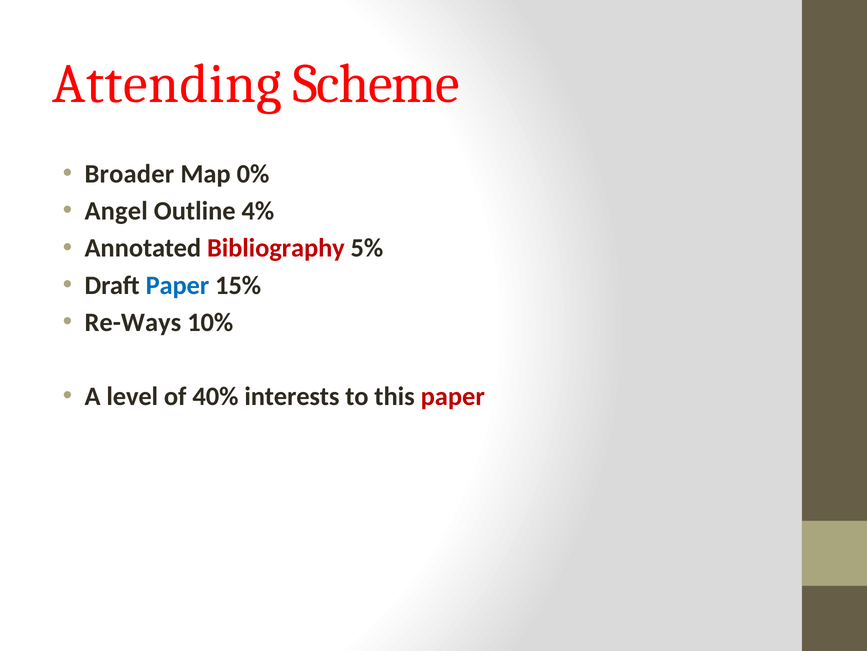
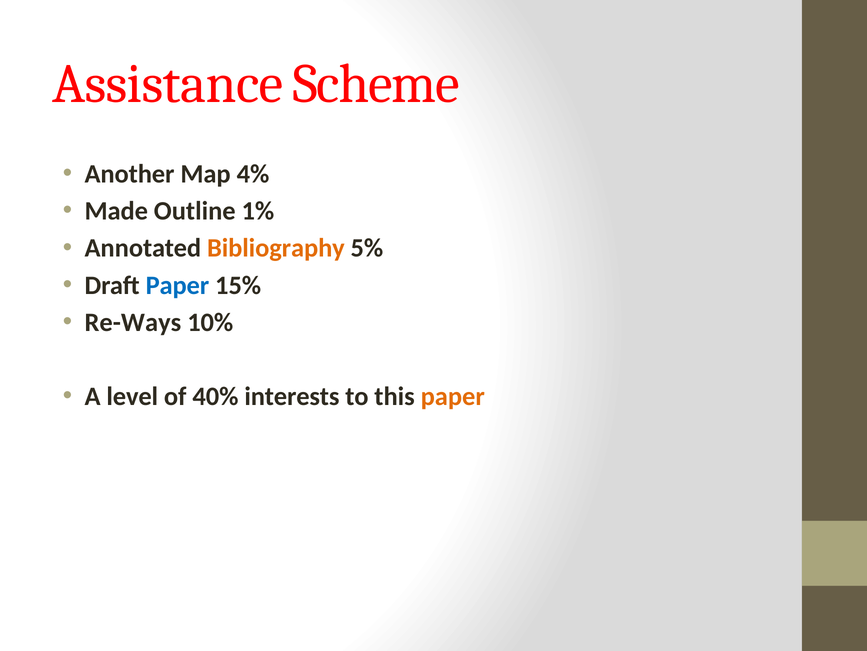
Attending: Attending -> Assistance (168, 84)
Broader: Broader -> Another (130, 174)
0%: 0% -> 4% (253, 174)
Angel: Angel -> Made (116, 211)
4%: 4% -> 1% (258, 211)
Bibliography colour: red -> orange (276, 248)
paper colour: red -> orange (453, 396)
